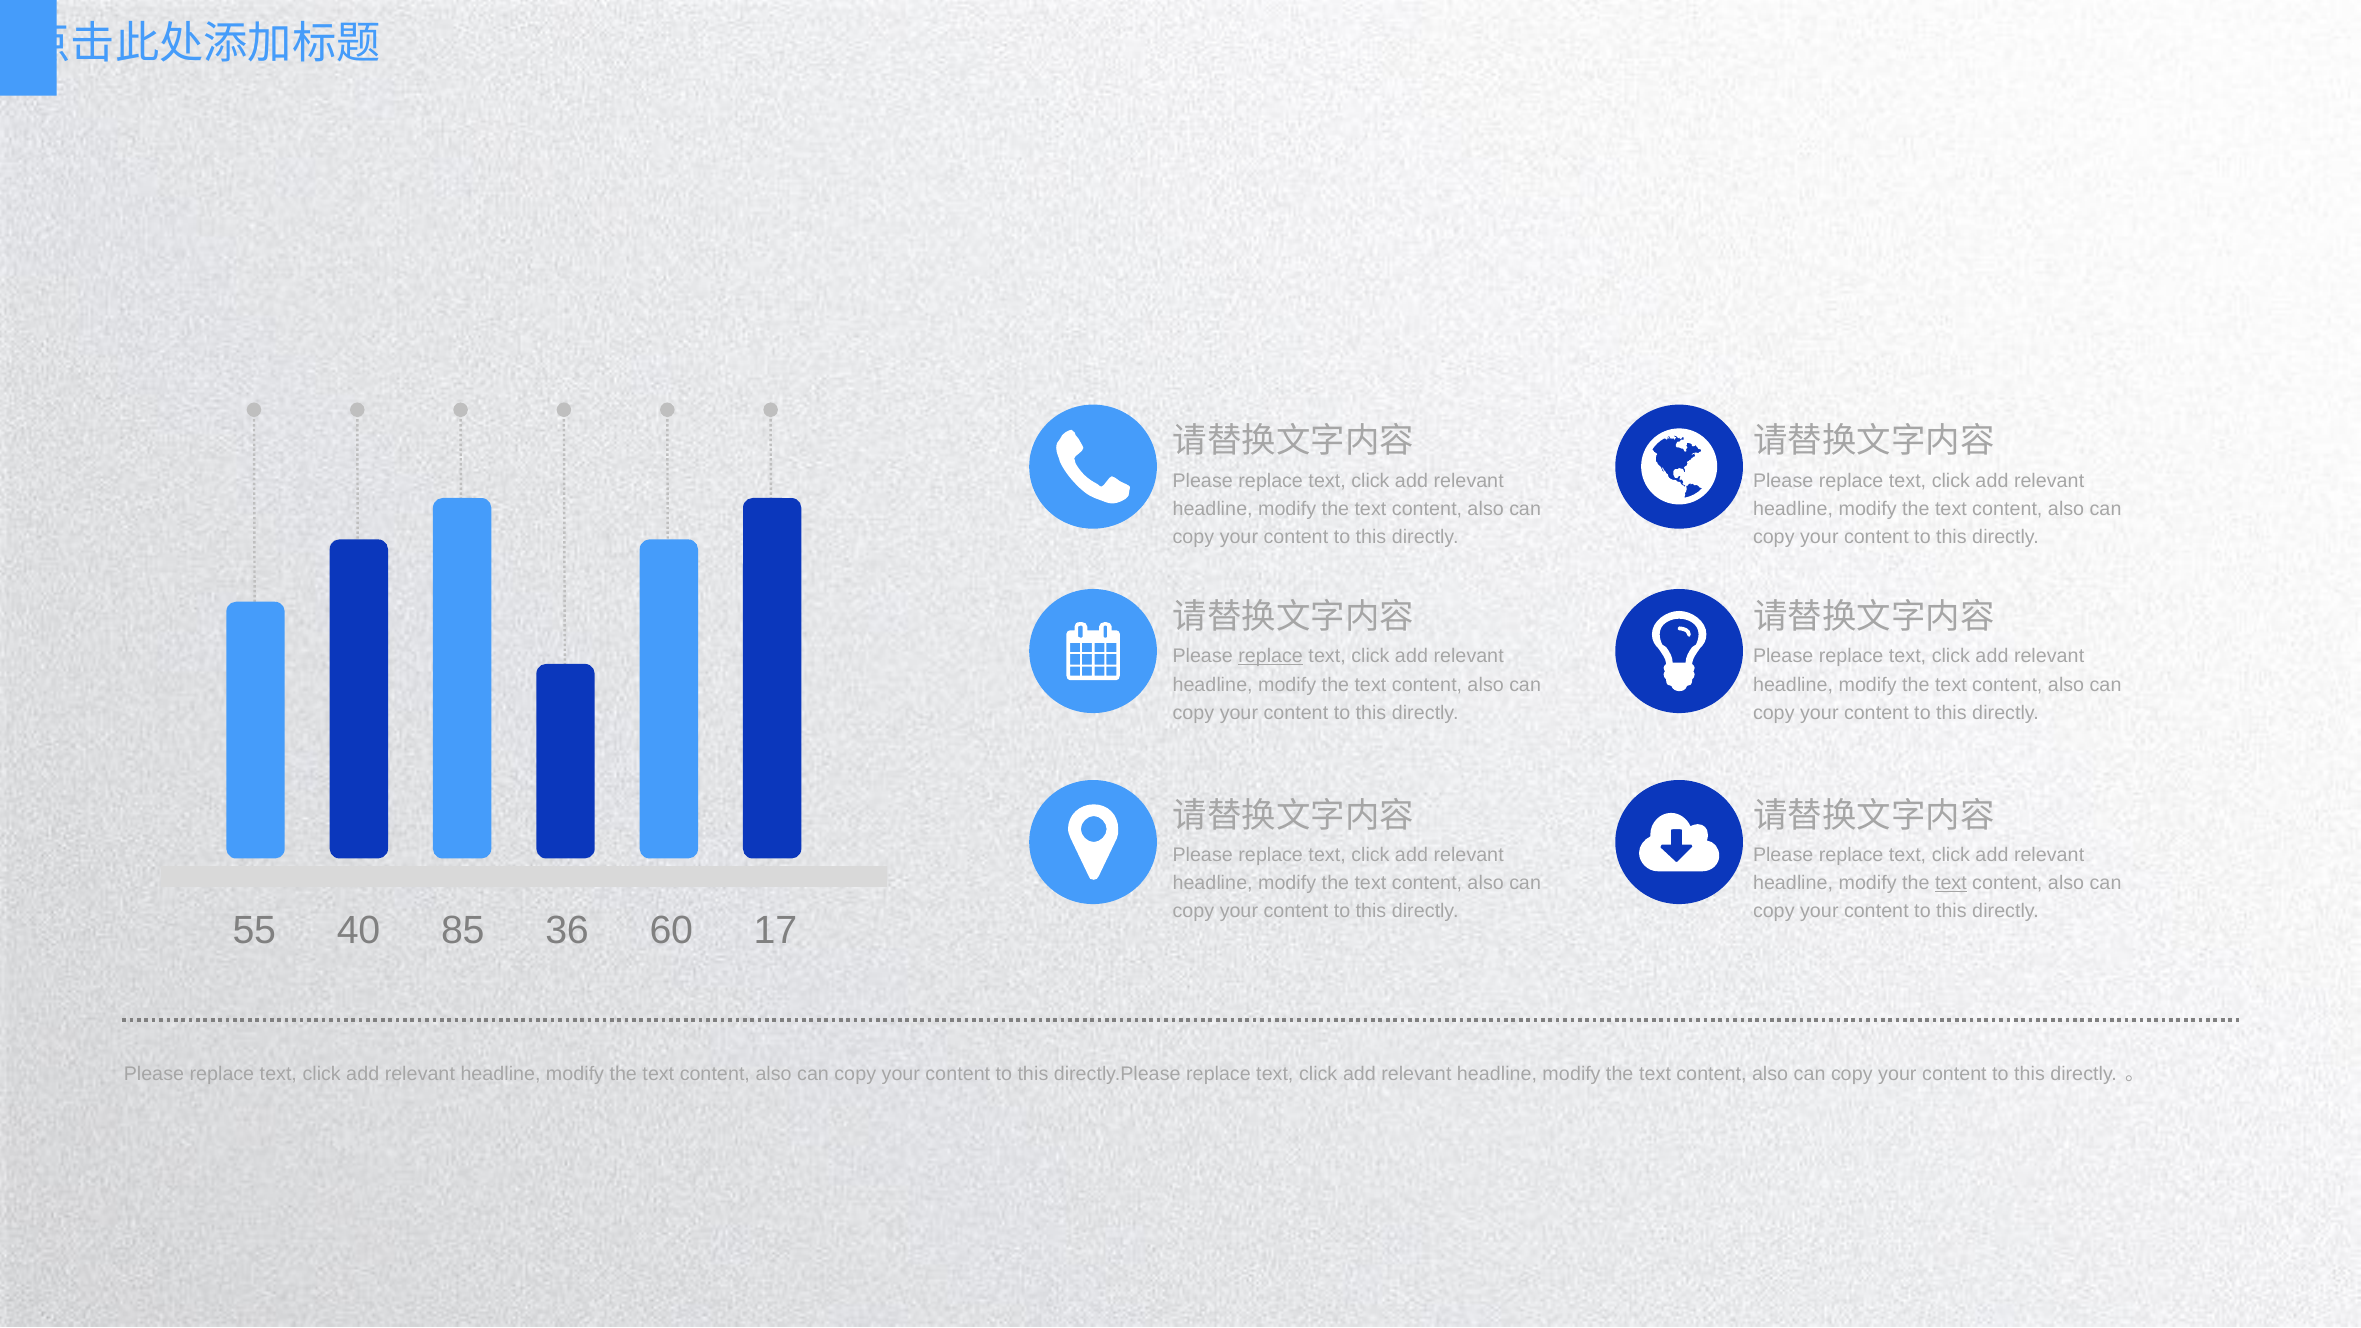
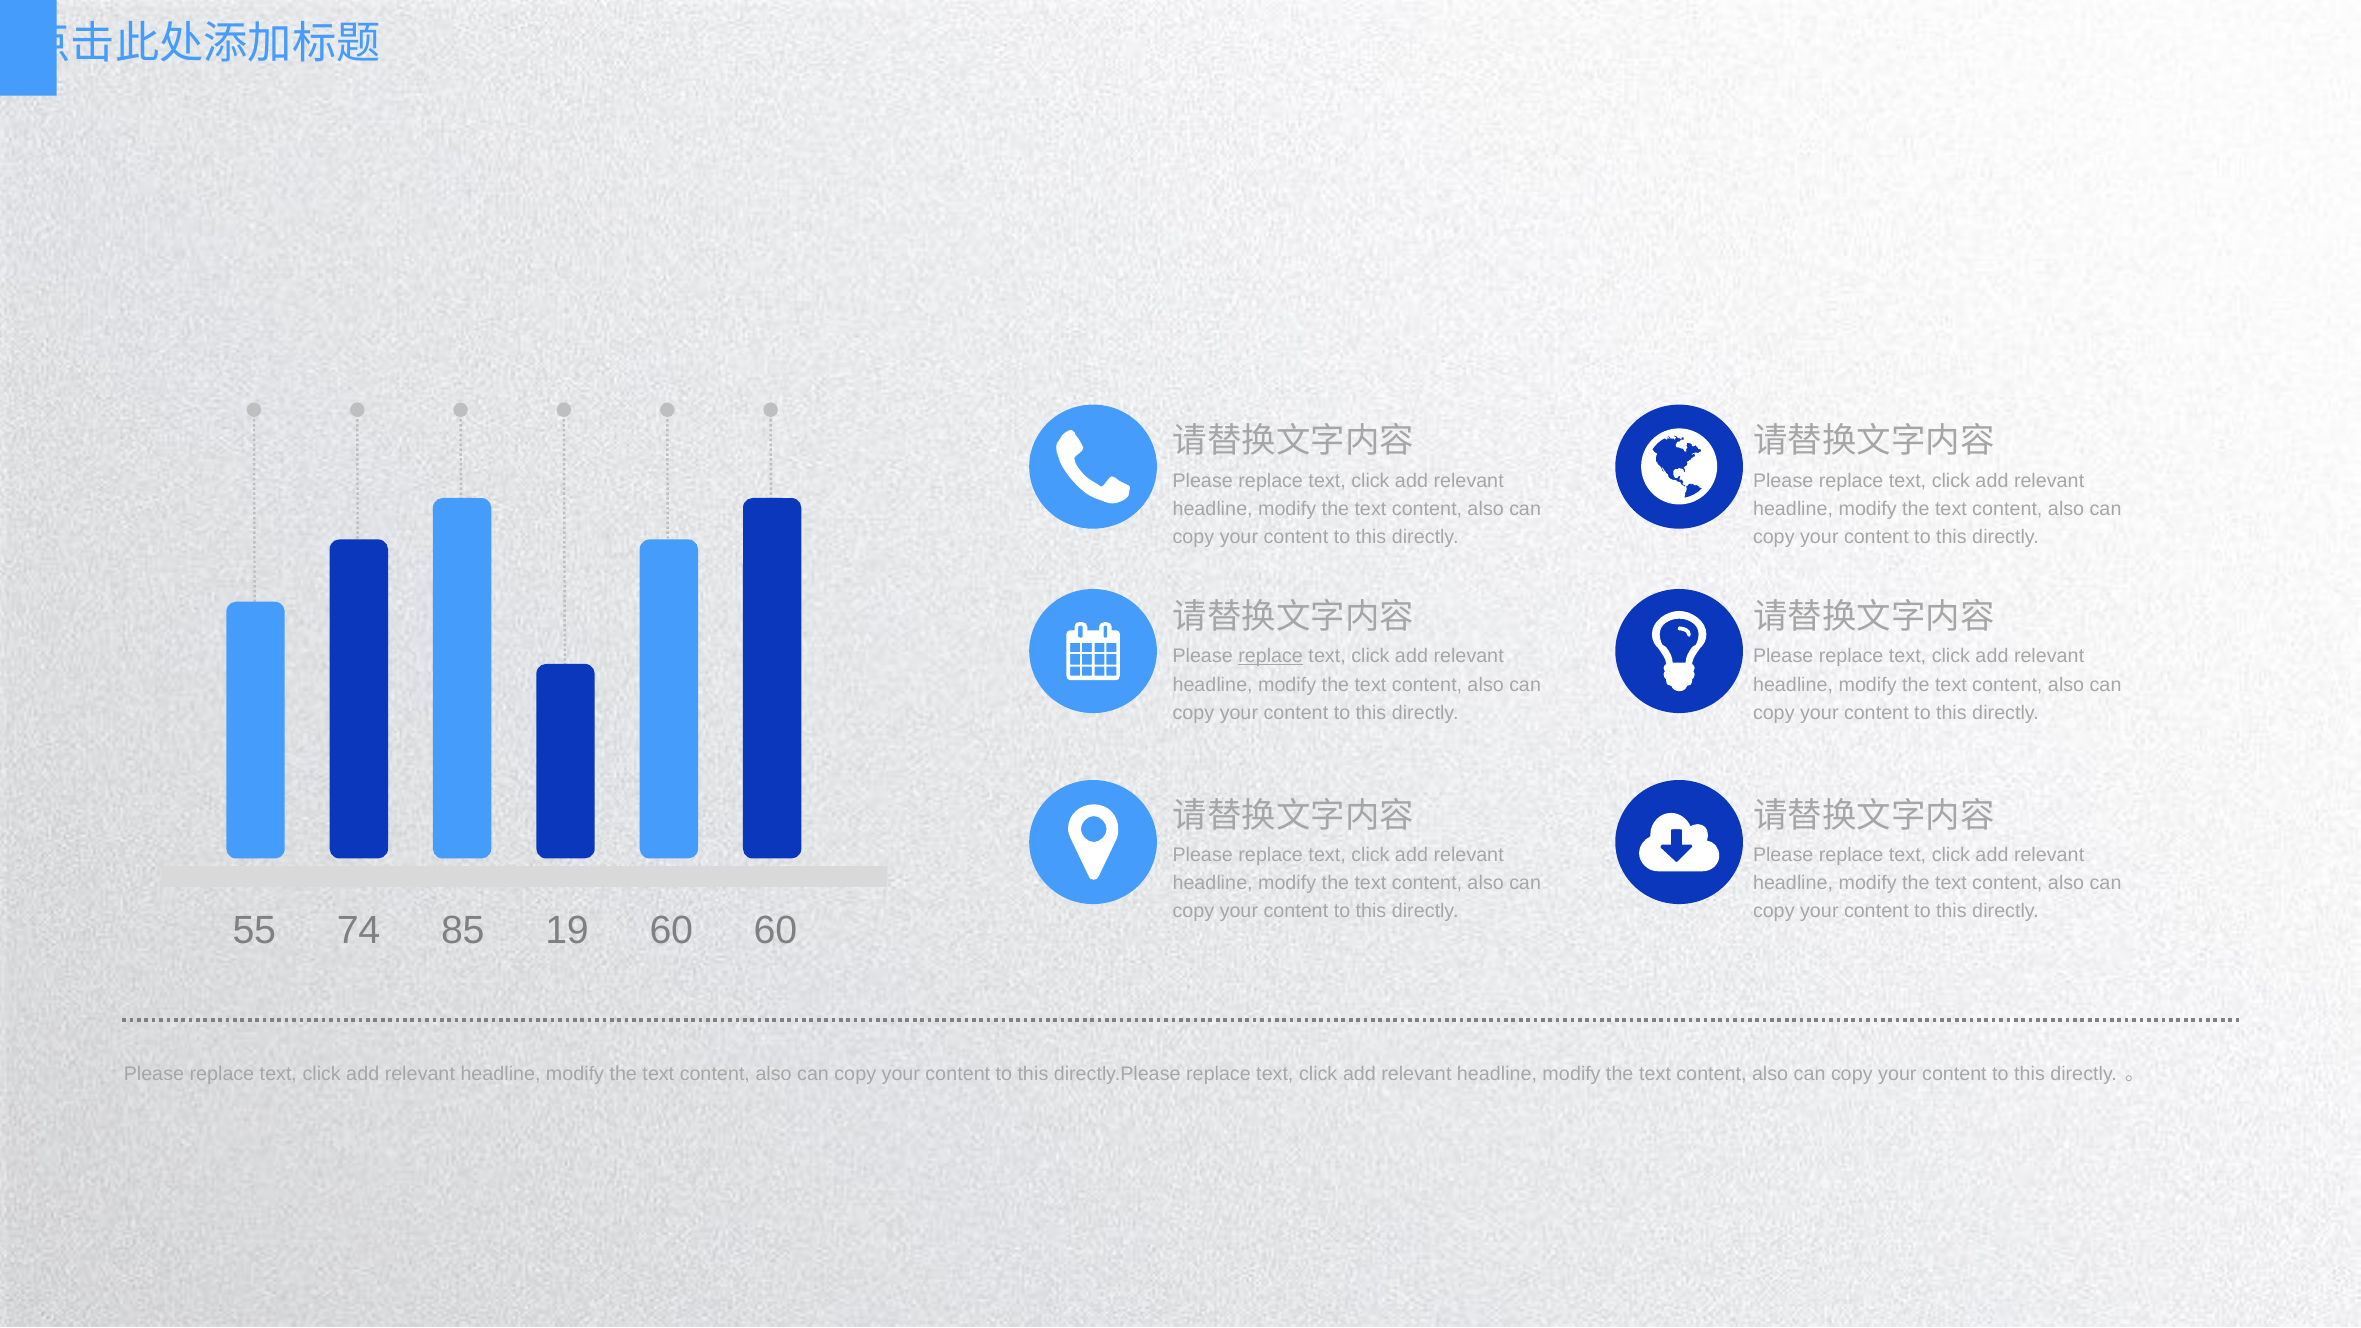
text underline: present -> none (1951, 883)
40: 40 -> 74 (359, 931)
36: 36 -> 19 (567, 931)
60 17: 17 -> 60 (776, 931)
